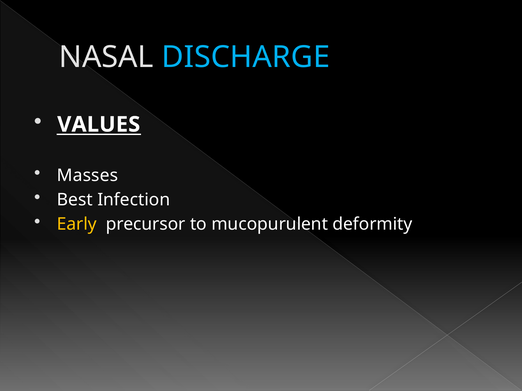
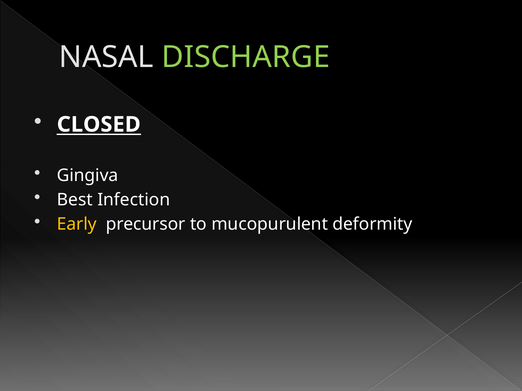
DISCHARGE colour: light blue -> light green (246, 57)
VALUES: VALUES -> CLOSED (99, 125)
Masses: Masses -> Gingiva (88, 176)
